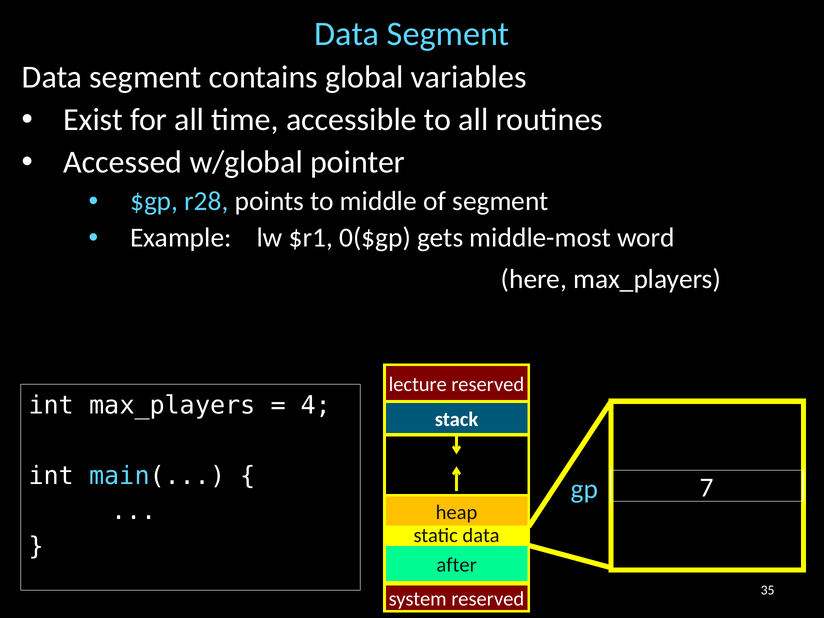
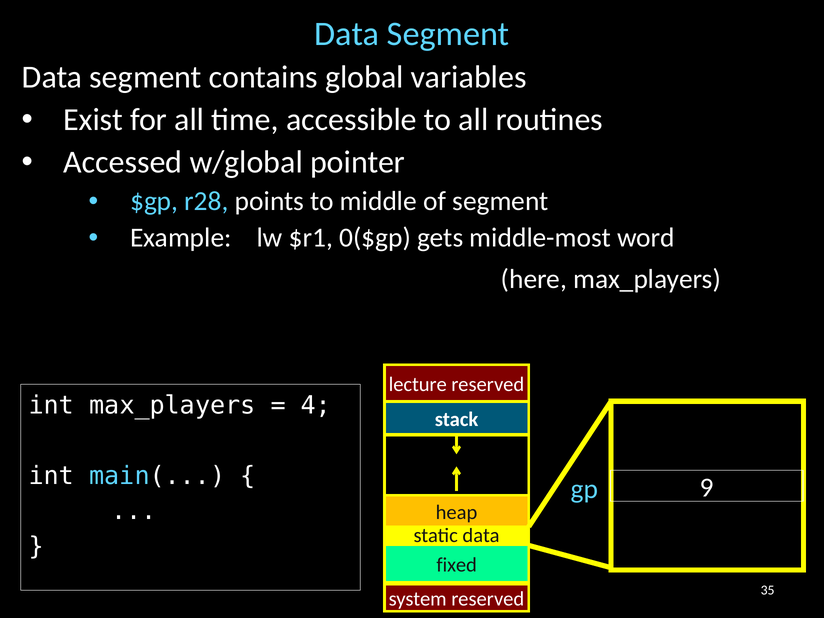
7: 7 -> 9 (707, 488)
after: after -> fixed (457, 565)
